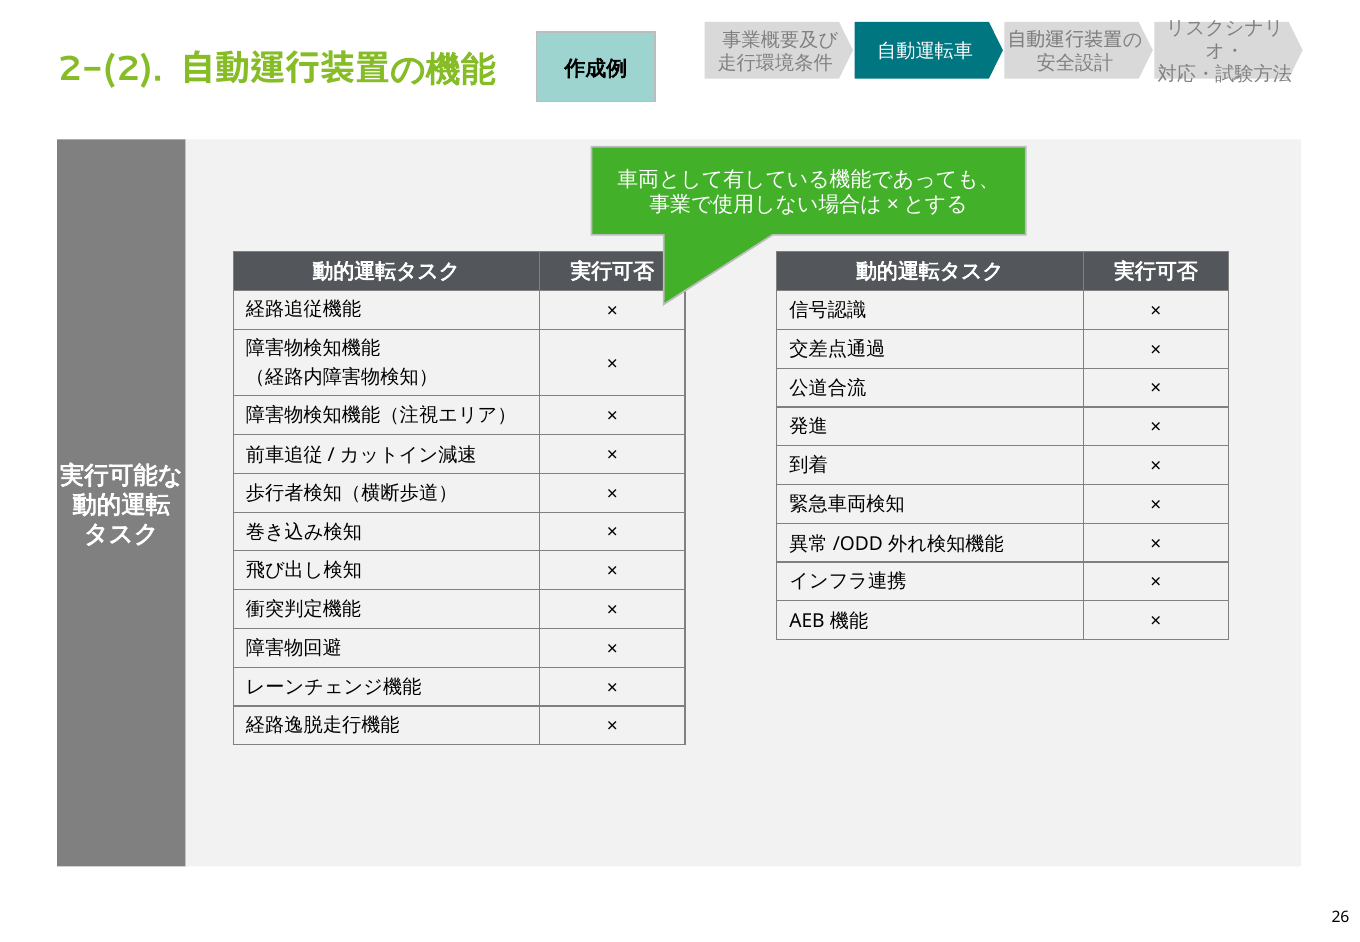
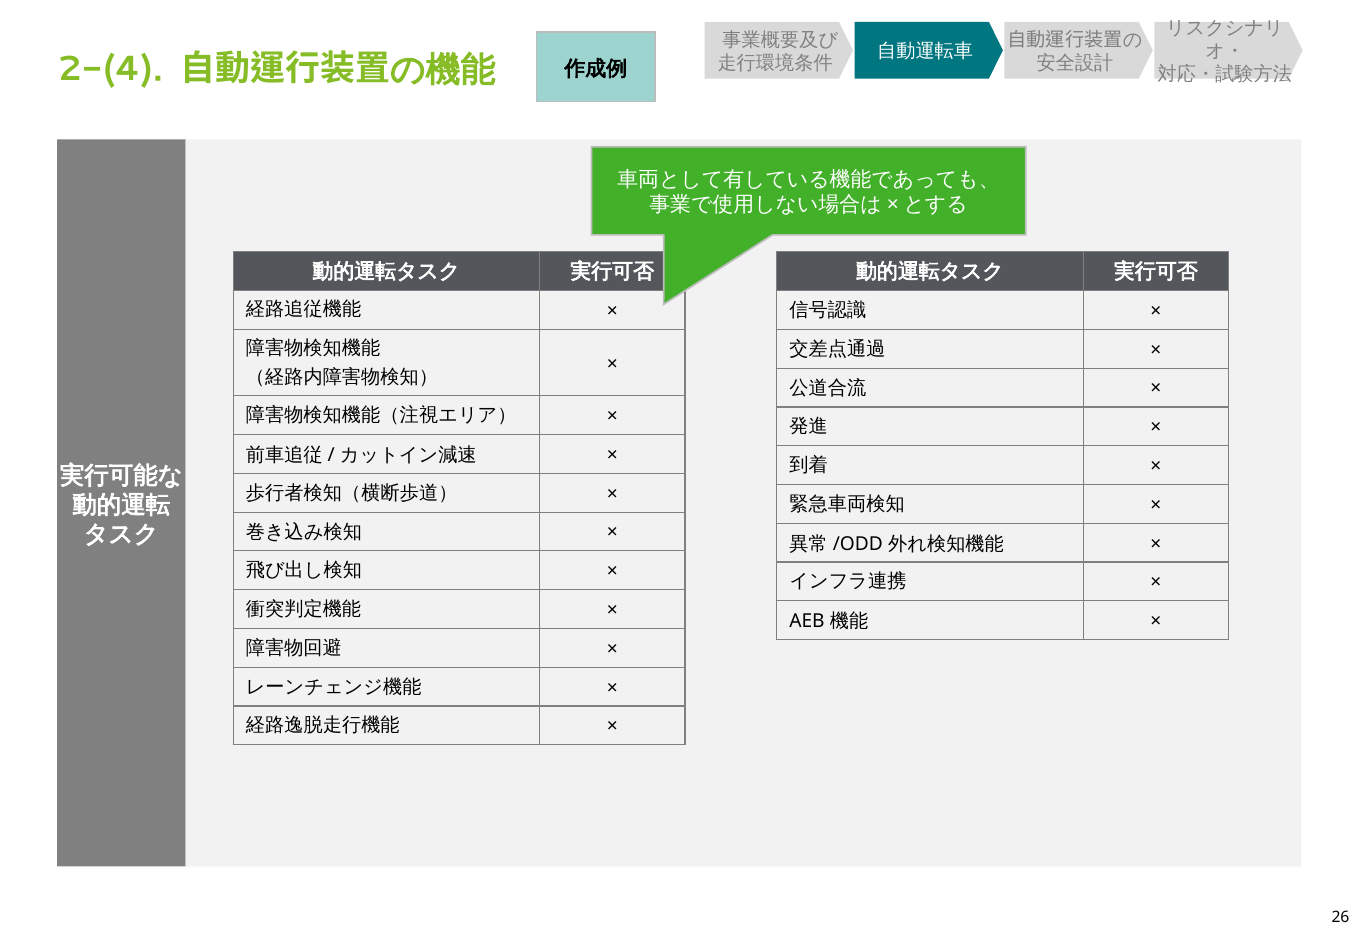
2-(2: 2-(2 -> 2-(4 (110, 69)
